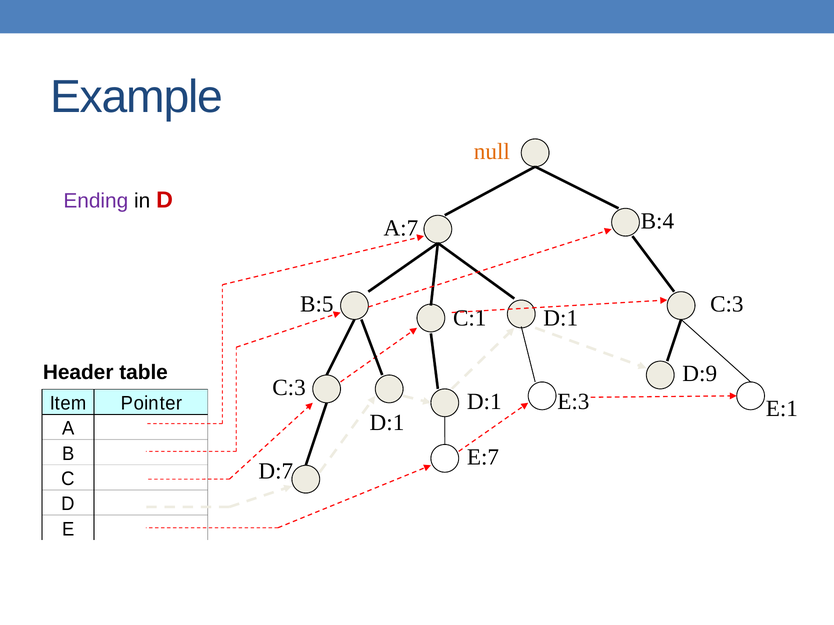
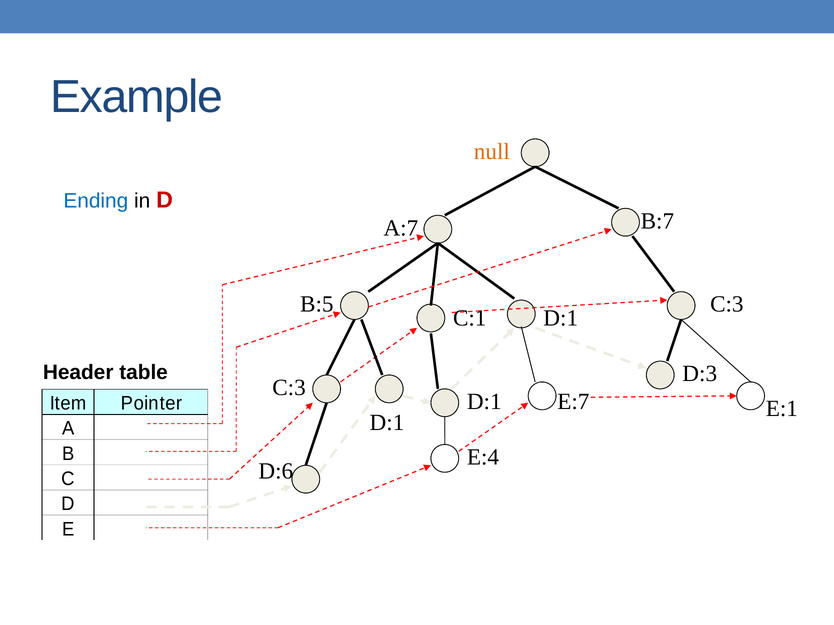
Ending colour: purple -> blue (96, 201)
B:4: B:4 -> B:7 (657, 221)
D:9: D:9 -> D:3 (700, 374)
E:3: E:3 -> E:7 (573, 402)
E:7: E:7 -> E:4 (483, 457)
D:7: D:7 -> D:6 (276, 471)
